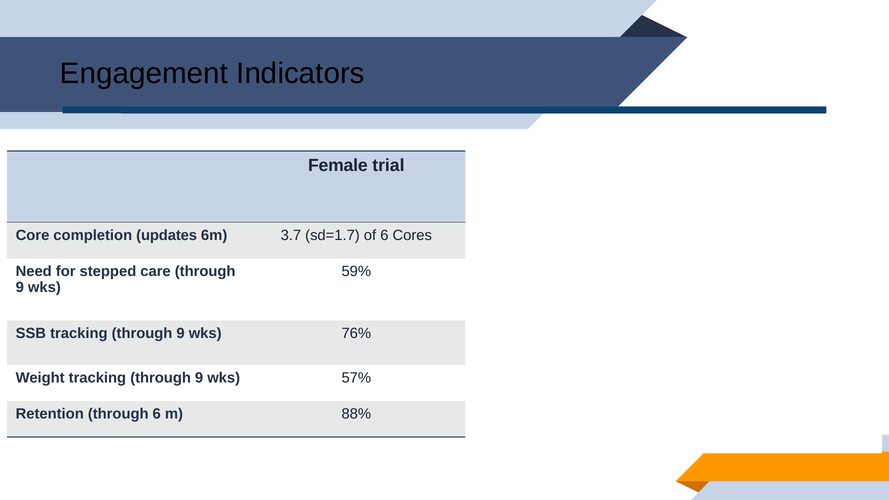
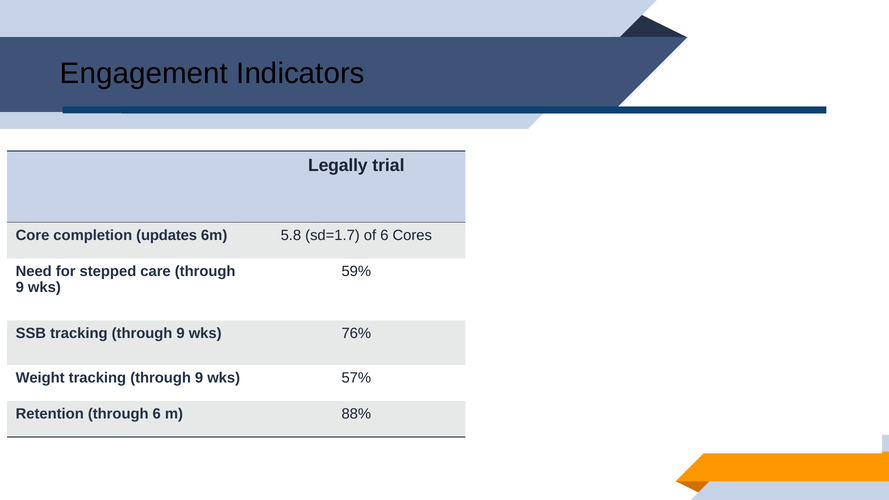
Female: Female -> Legally (338, 166)
3.7: 3.7 -> 5.8 (291, 235)
